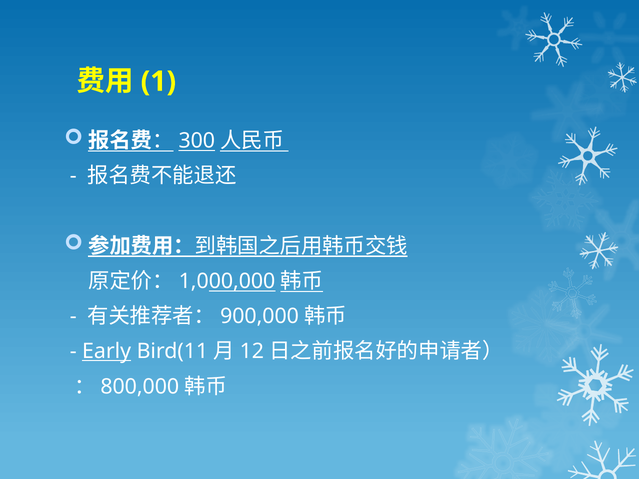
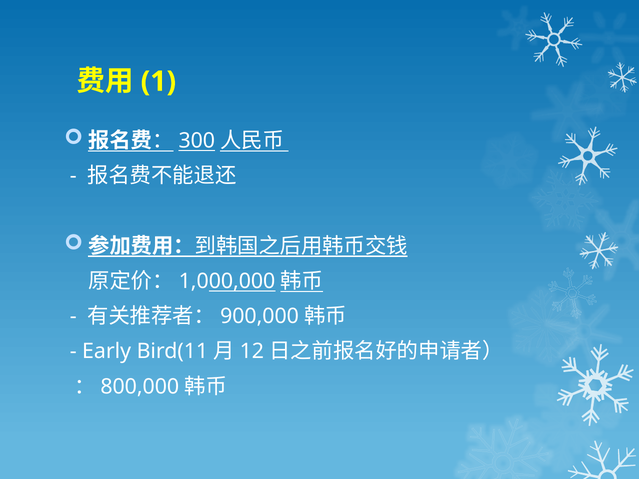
Early underline: present -> none (107, 352)
